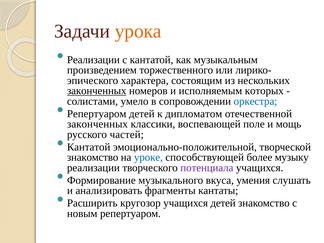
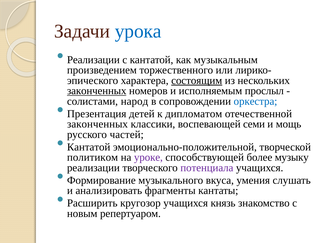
урока colour: orange -> blue (138, 31)
состоящим underline: none -> present (197, 80)
которых: которых -> прослыл (264, 91)
умело: умело -> народ (134, 101)
Репертуаром: Репертуаром -> Презентация (97, 114)
поле: поле -> семи (254, 124)
знакомство: знакомство -> политиком (93, 157)
уроке colour: blue -> purple (148, 157)
учащихся детей: детей -> князь (223, 203)
